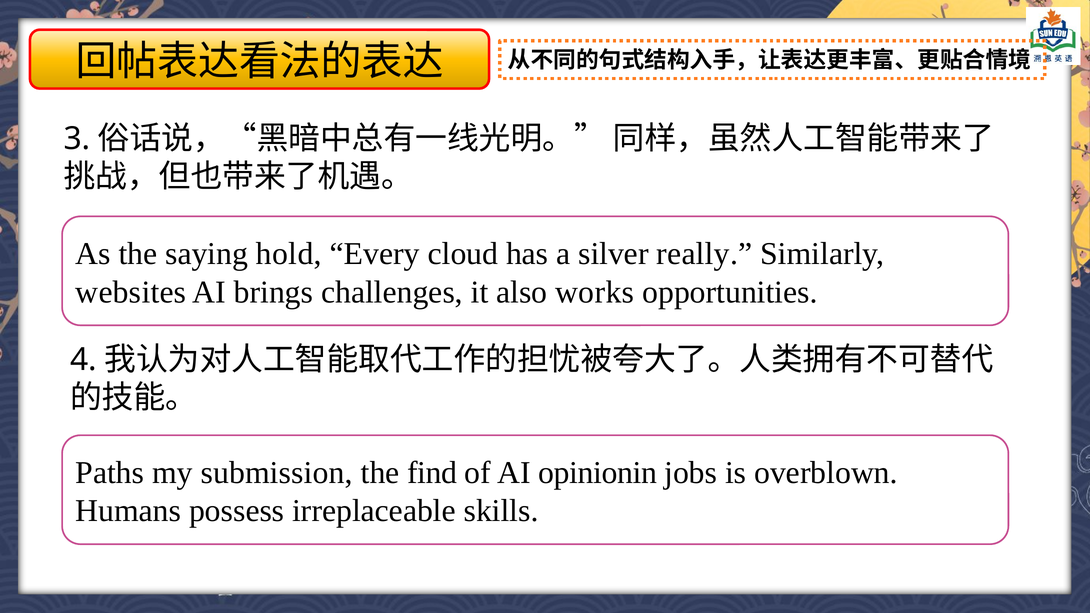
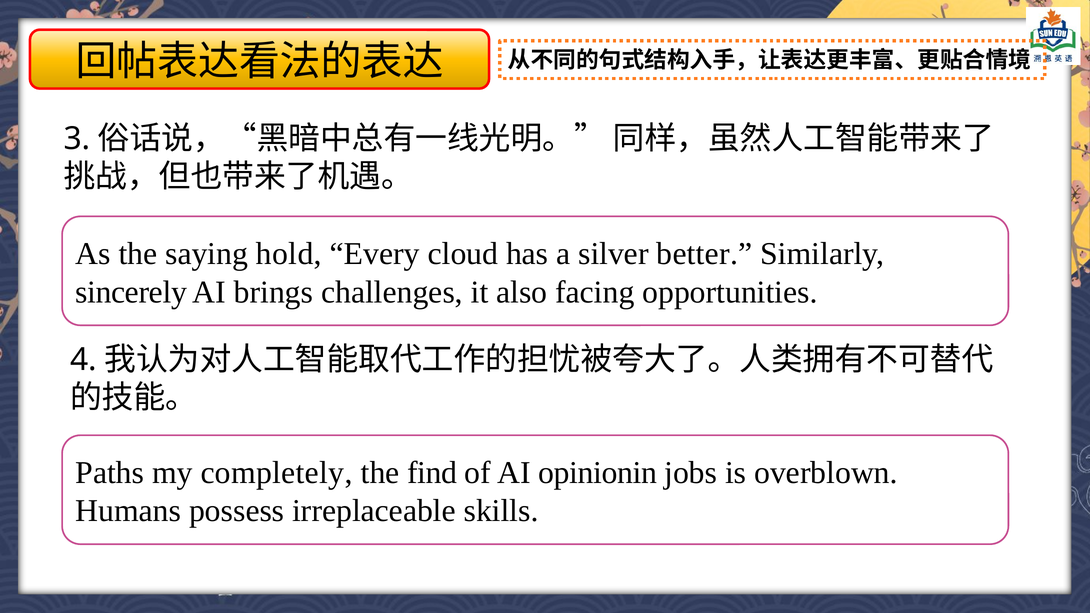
really: really -> better (704, 254)
websites: websites -> sincerely (131, 292)
works: works -> facing (595, 292)
submission: submission -> completely (277, 473)
